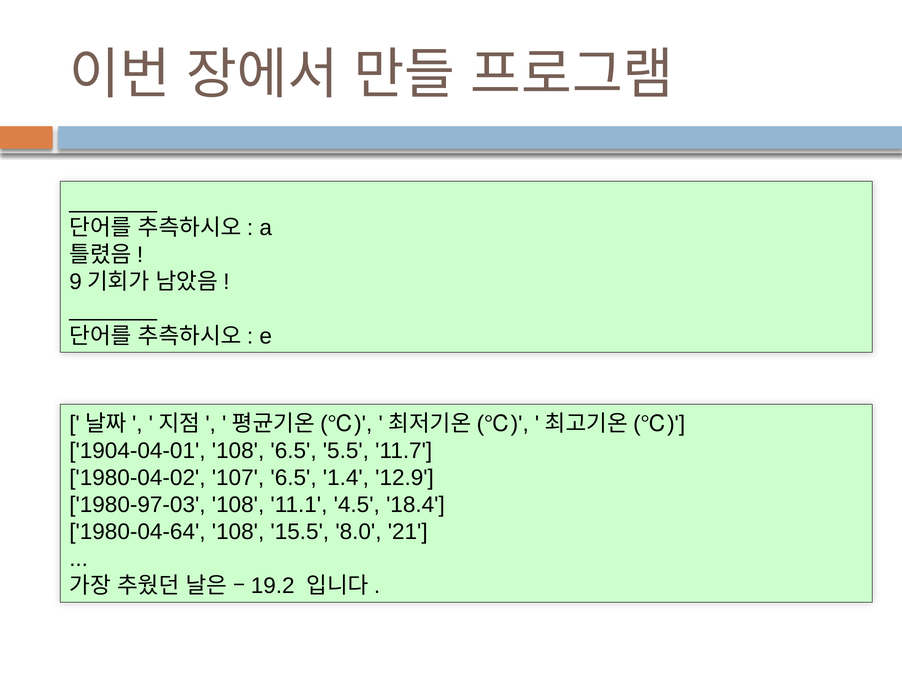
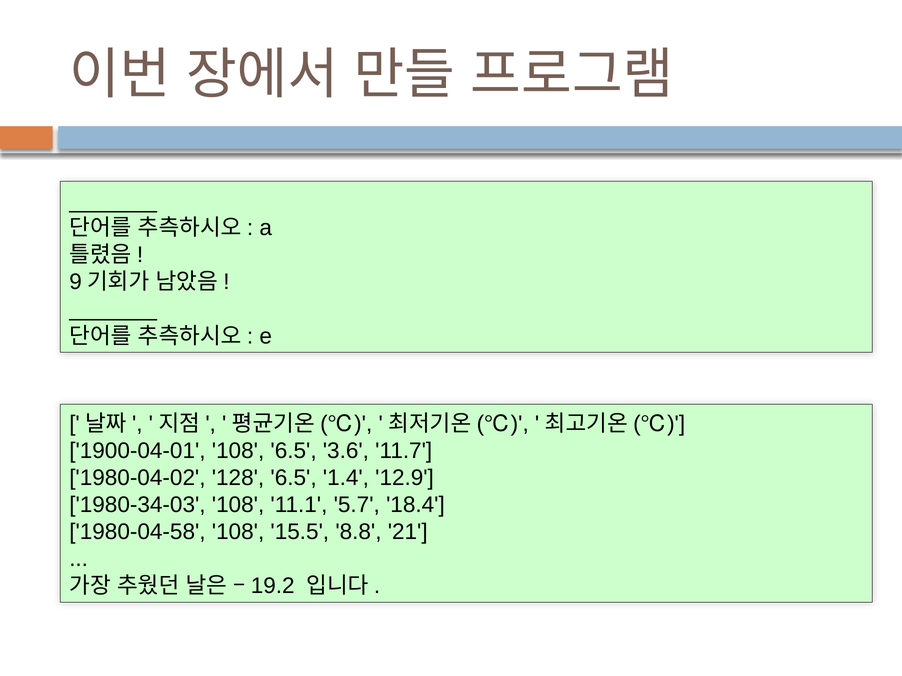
1904-04-01: 1904-04-01 -> 1900-04-01 (137, 451)
5.5: 5.5 -> 3.6 (346, 451)
107: 107 -> 128 (238, 478)
1980-97-03: 1980-97-03 -> 1980-34-03 (137, 505)
4.5: 4.5 -> 5.7 (357, 505)
1980-04-64: 1980-04-64 -> 1980-04-58 (137, 532)
8.0: 8.0 -> 8.8 (358, 532)
